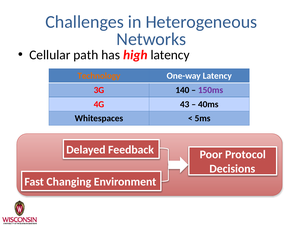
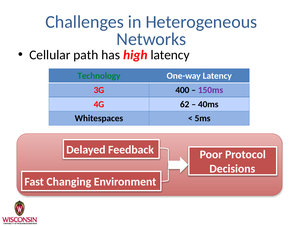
Technology colour: orange -> green (99, 76)
140: 140 -> 400 (182, 90)
43: 43 -> 62 (185, 104)
